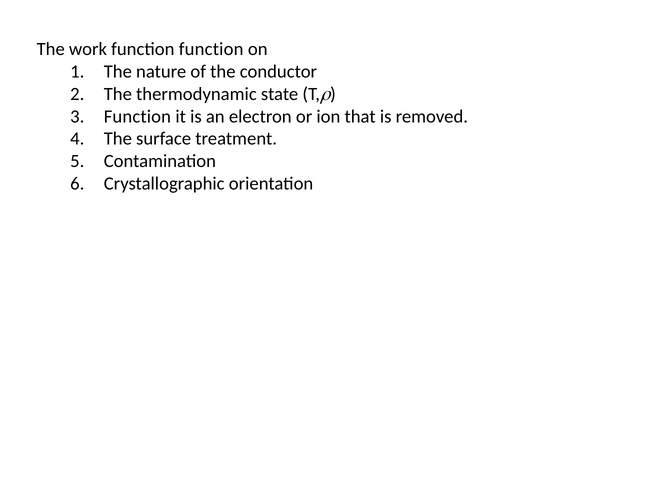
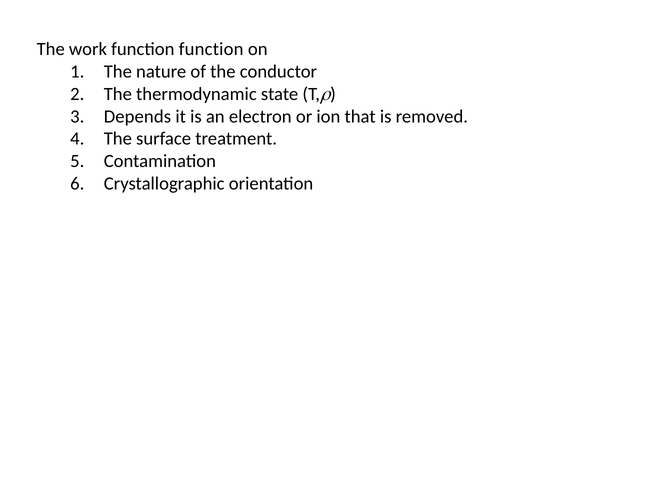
Function: Function -> Depends (137, 116)
